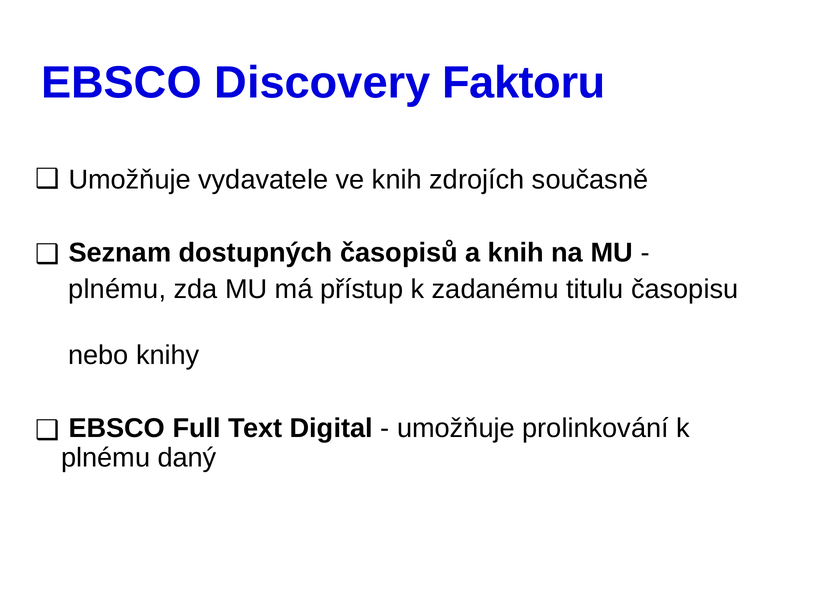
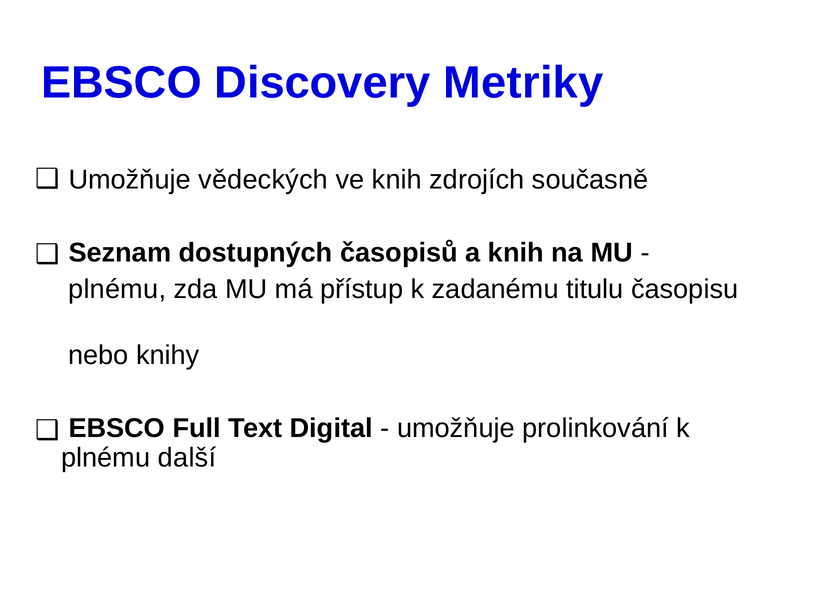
Faktoru: Faktoru -> Metriky (523, 83)
vydavatele: vydavatele -> vědeckých (263, 180)
daný: daný -> další (187, 458)
